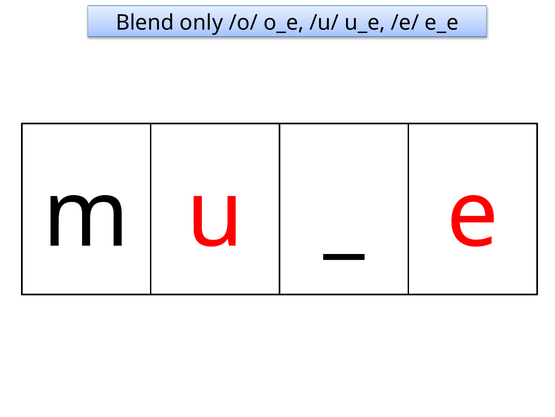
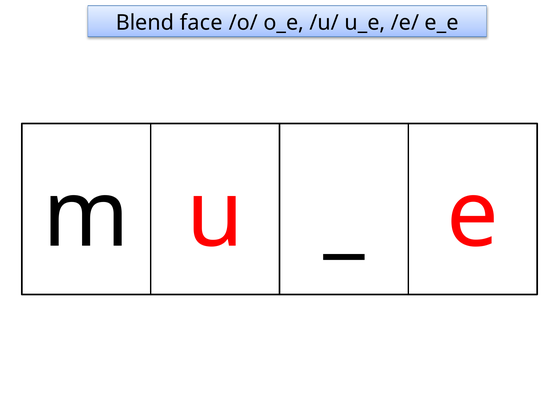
only: only -> face (201, 23)
